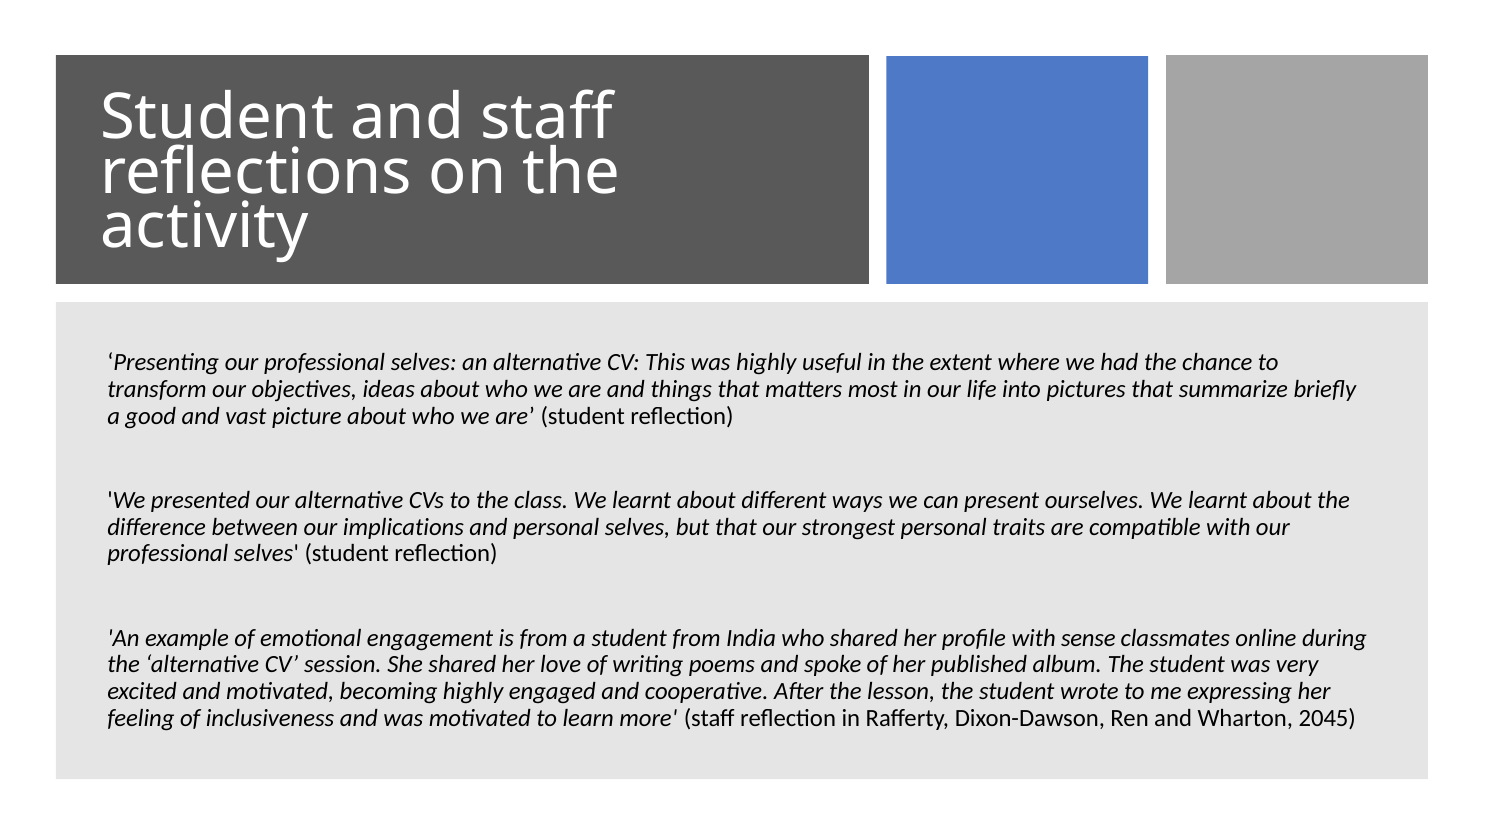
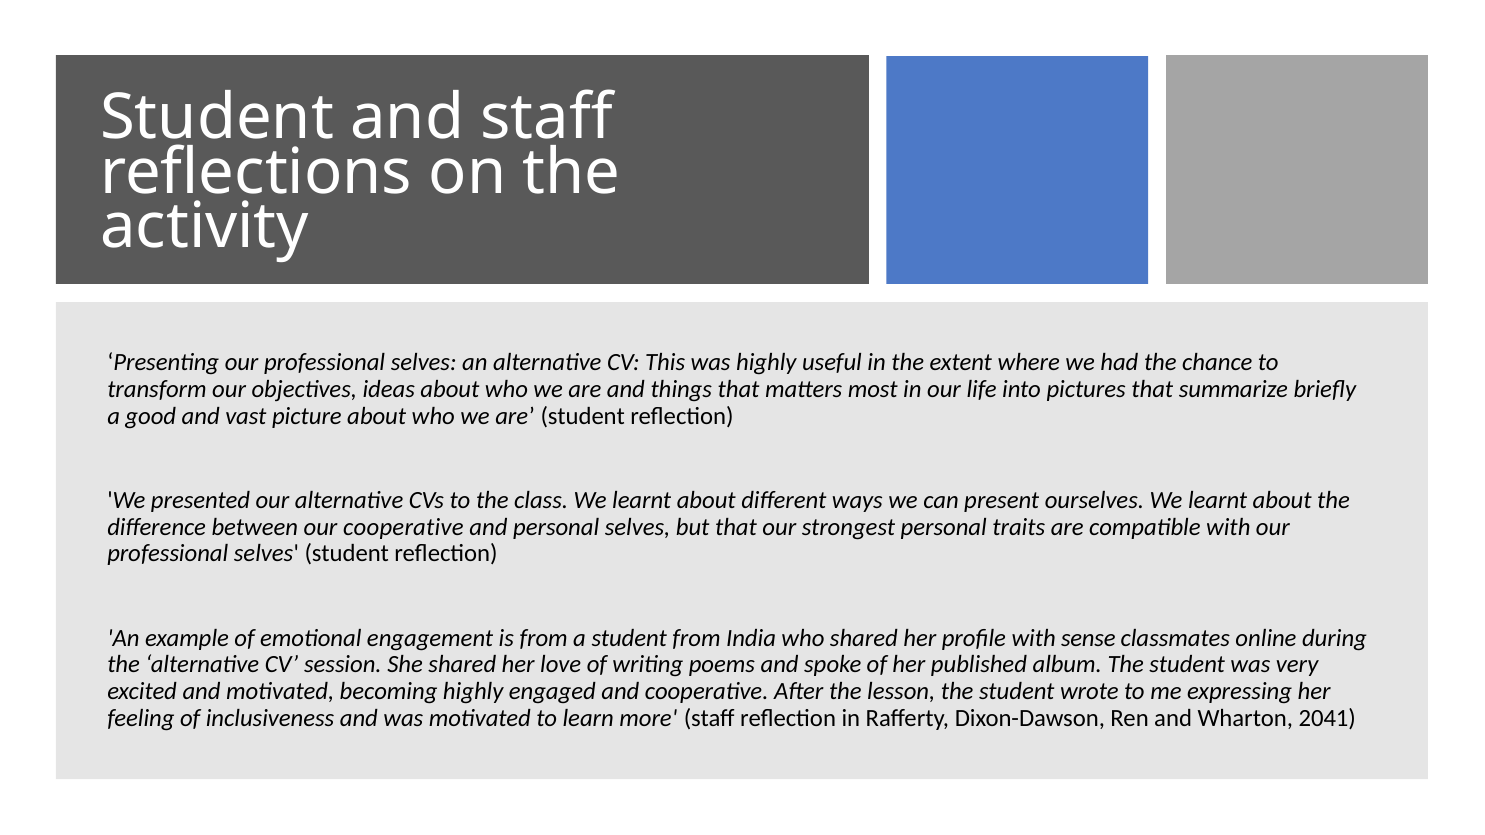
our implications: implications -> cooperative (403, 527)
2045: 2045 -> 2041 (1327, 718)
